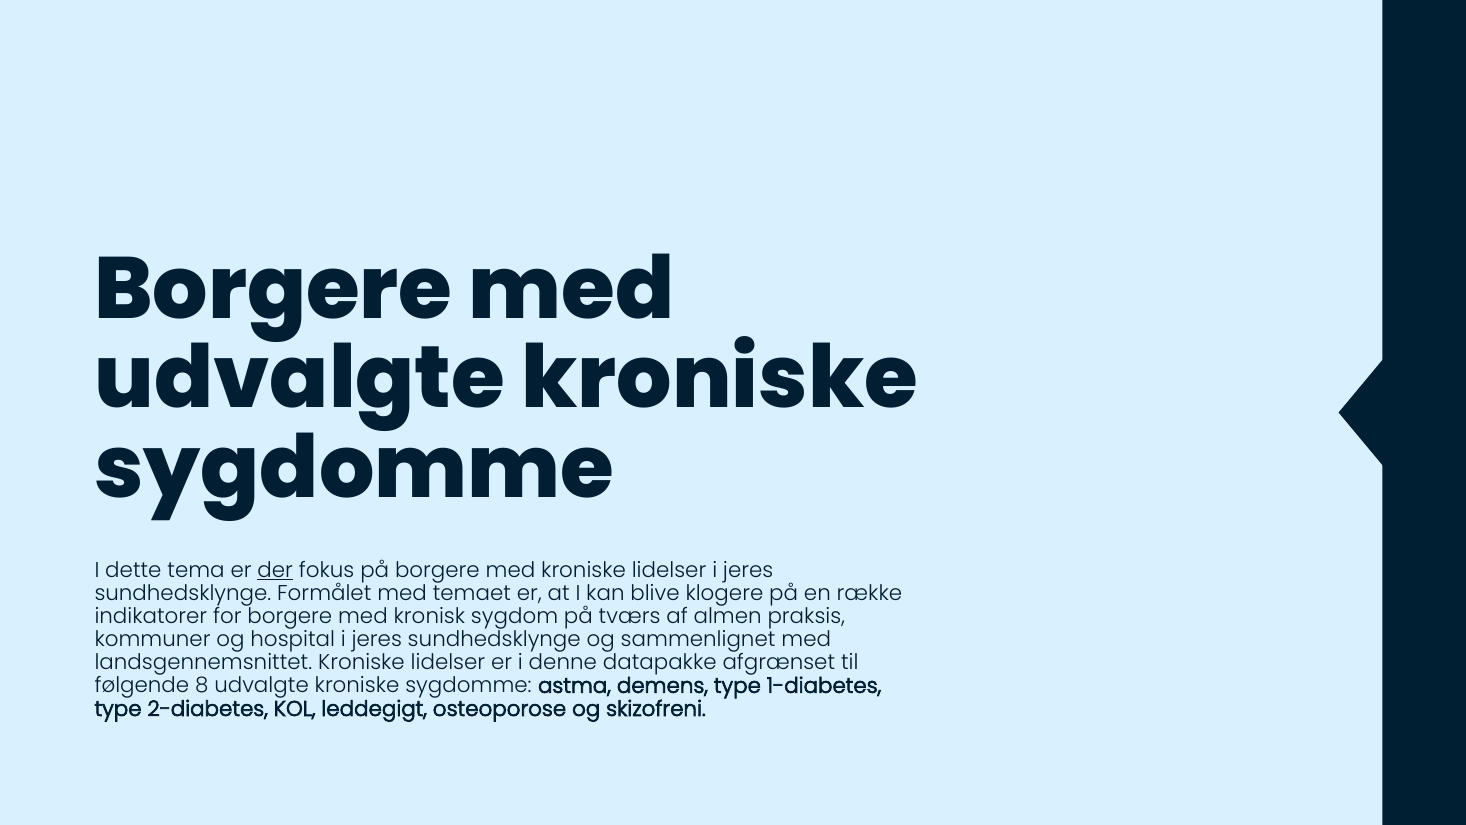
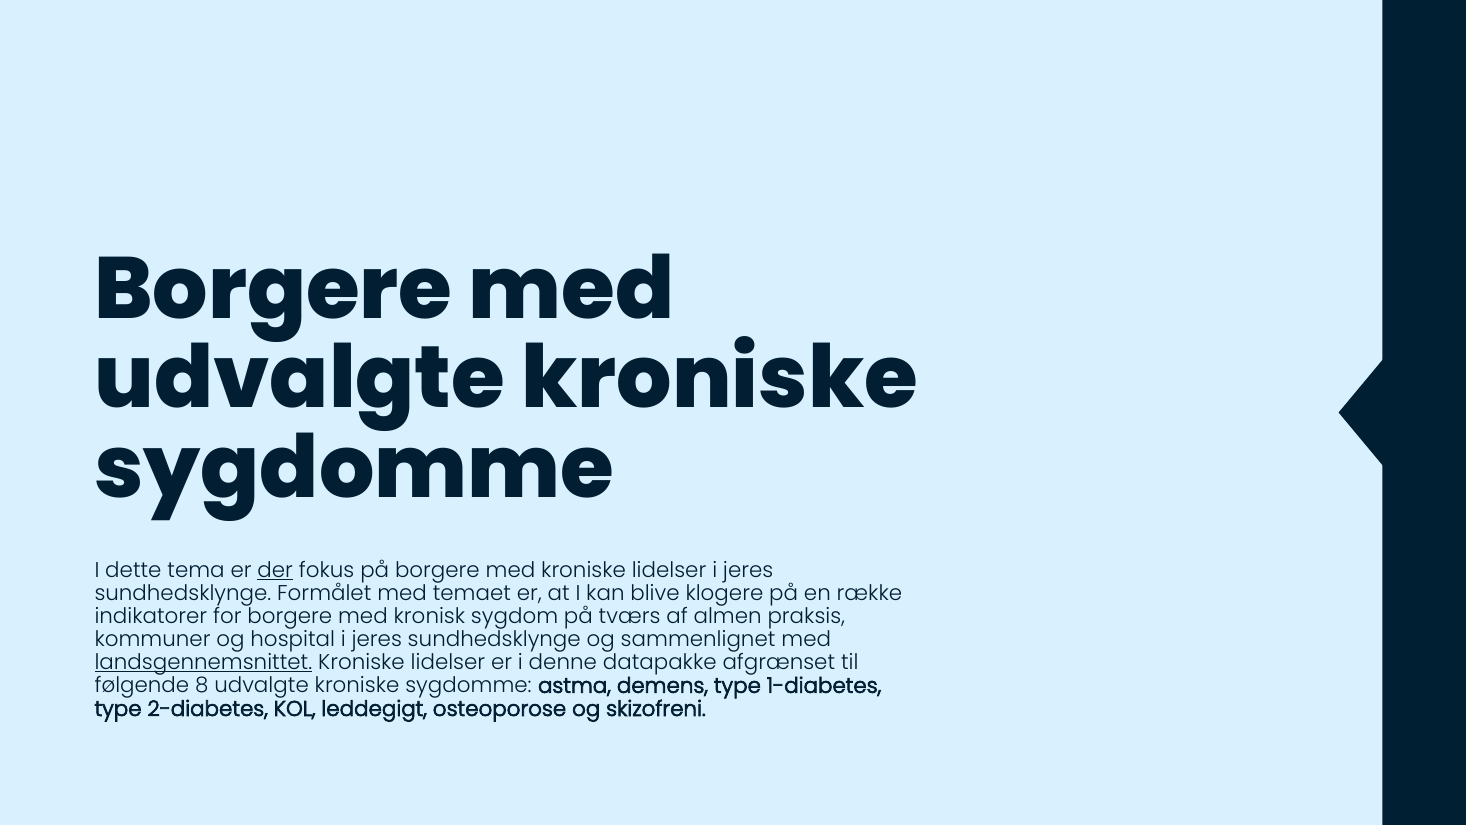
landsgennemsnittet underline: none -> present (203, 662)
